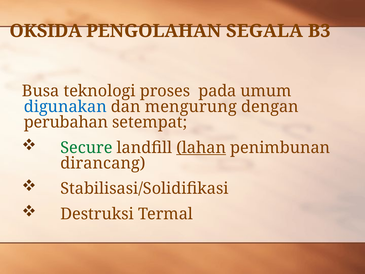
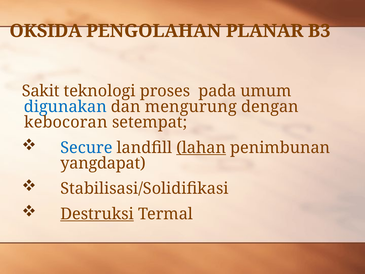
SEGALA: SEGALA -> PLANAR (265, 31)
Busa: Busa -> Sakit (41, 91)
perubahan: perubahan -> kebocoran (66, 122)
Secure colour: green -> blue (86, 148)
dirancang: dirancang -> yangdapat (103, 163)
Destruksi underline: none -> present (97, 214)
